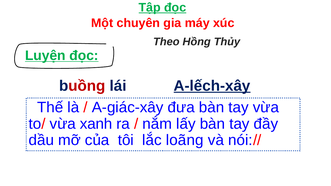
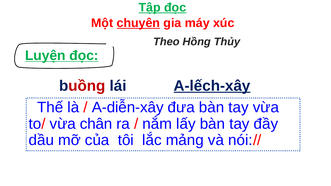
chuyên underline: none -> present (138, 23)
A-giác-xây: A-giác-xây -> A-diễn-xây (128, 108)
xanh: xanh -> chân (96, 124)
loãng: loãng -> mảng (185, 140)
